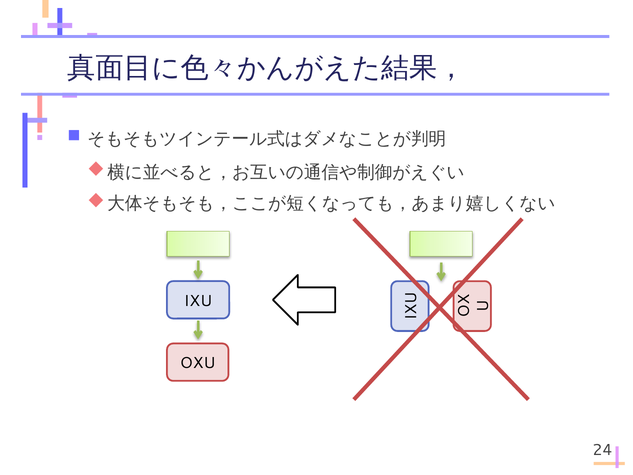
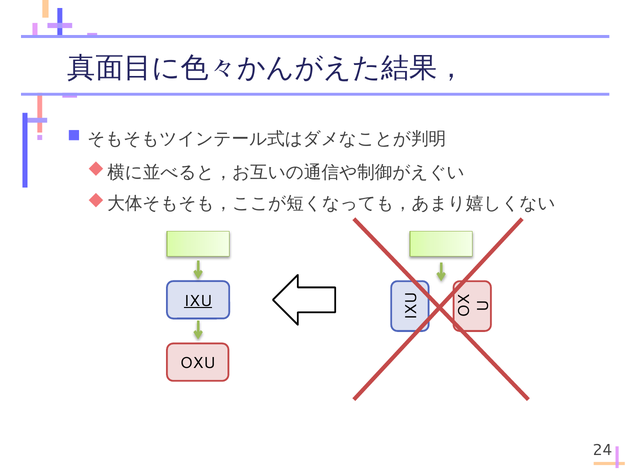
IXU underline: none -> present (198, 301)
